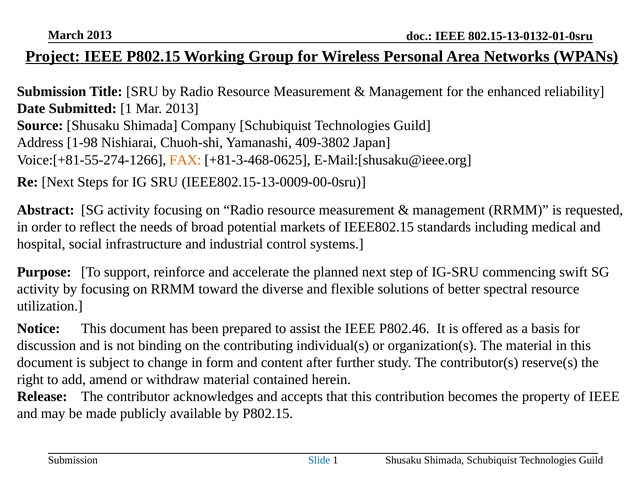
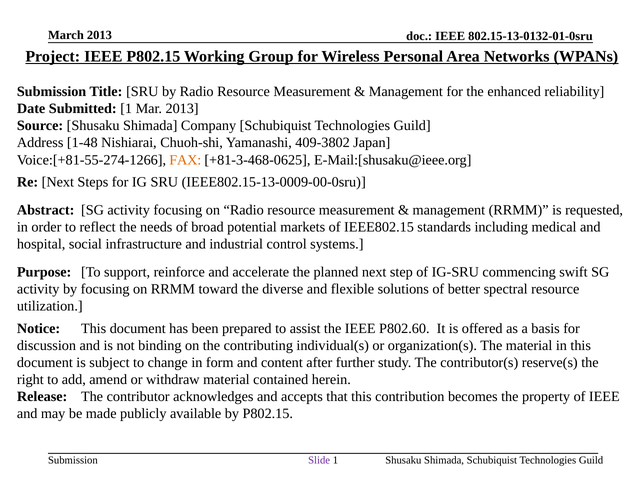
1-98: 1-98 -> 1-48 (82, 143)
P802.46: P802.46 -> P802.60 (404, 329)
Slide colour: blue -> purple (319, 461)
